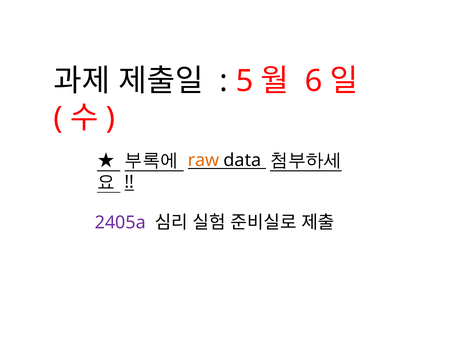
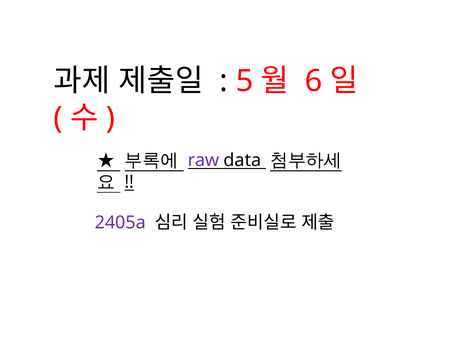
raw colour: orange -> purple (204, 160)
